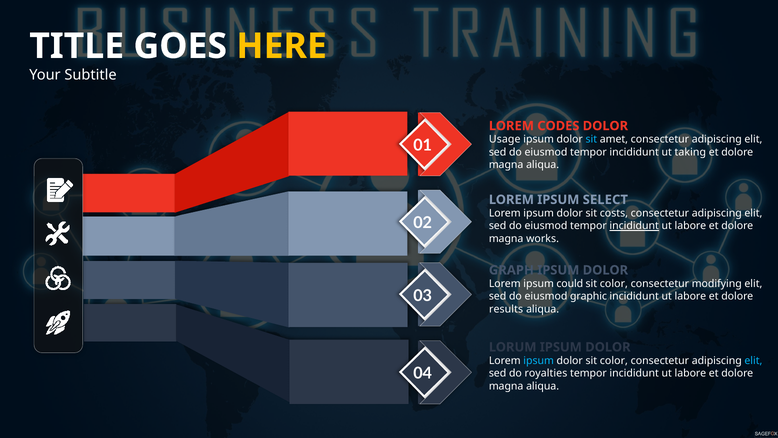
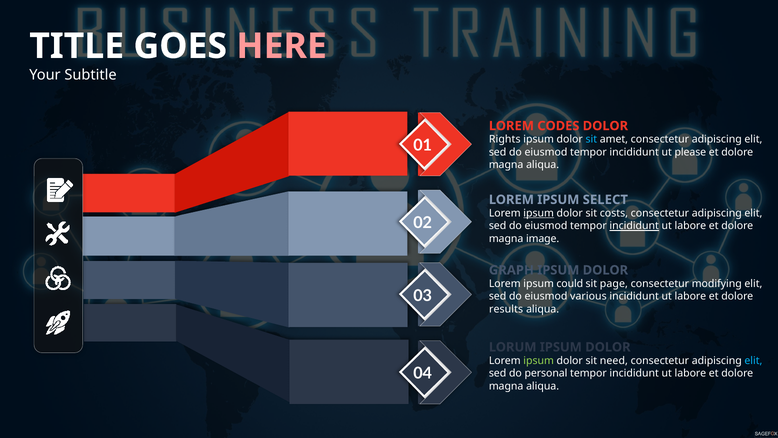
HERE colour: yellow -> pink (282, 46)
Usage: Usage -> Rights (505, 139)
taking: taking -> please (690, 152)
ipsum underline: none -> present (539, 213)
works: works -> image (543, 238)
color: color -> page (614, 283)
graphic: graphic -> various (588, 296)
ipsum colour: light blue -> light green (539, 360)
dolor sit color: color -> need (614, 360)
royalties: royalties -> personal (546, 373)
